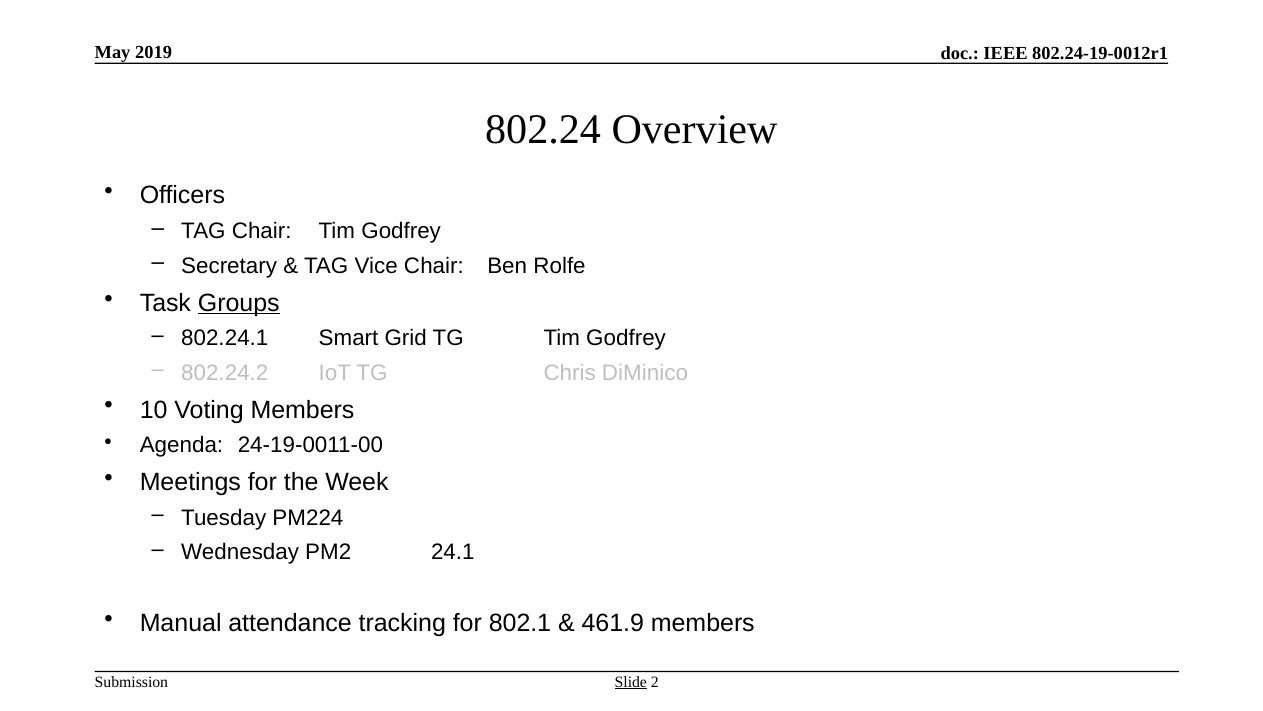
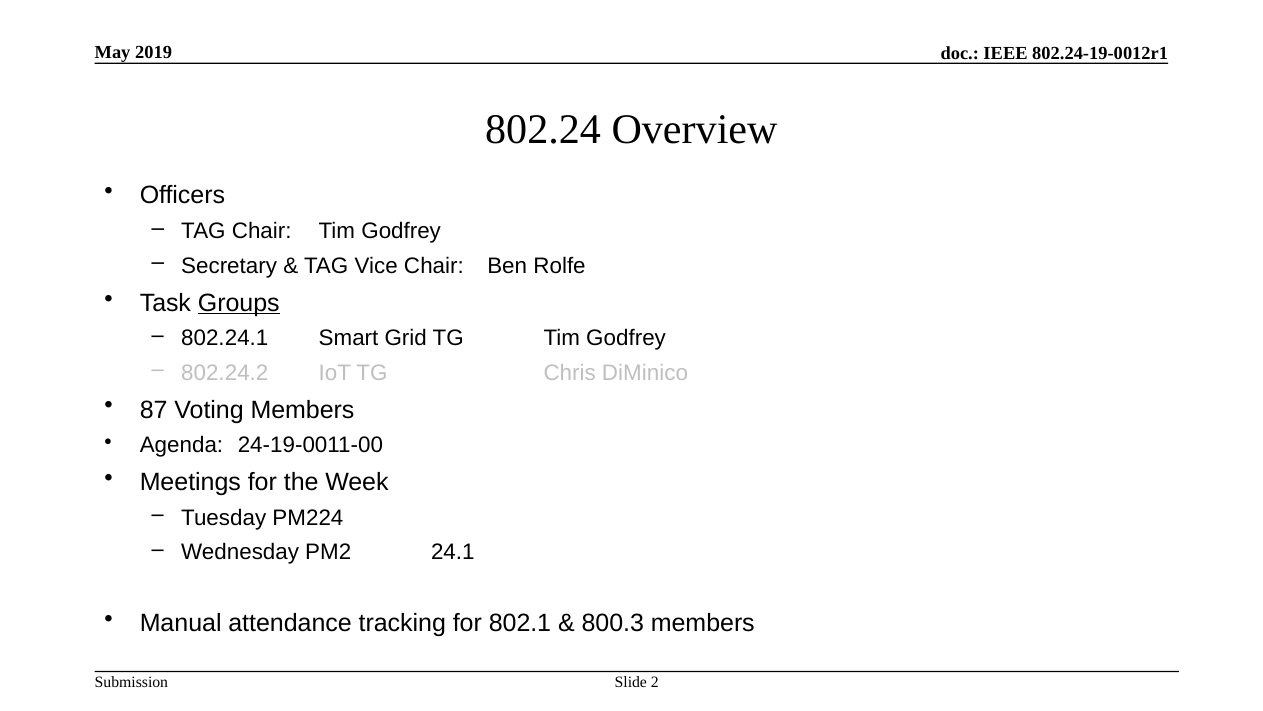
10: 10 -> 87 (154, 409)
461.9: 461.9 -> 800.3 (613, 623)
Slide underline: present -> none (631, 681)
